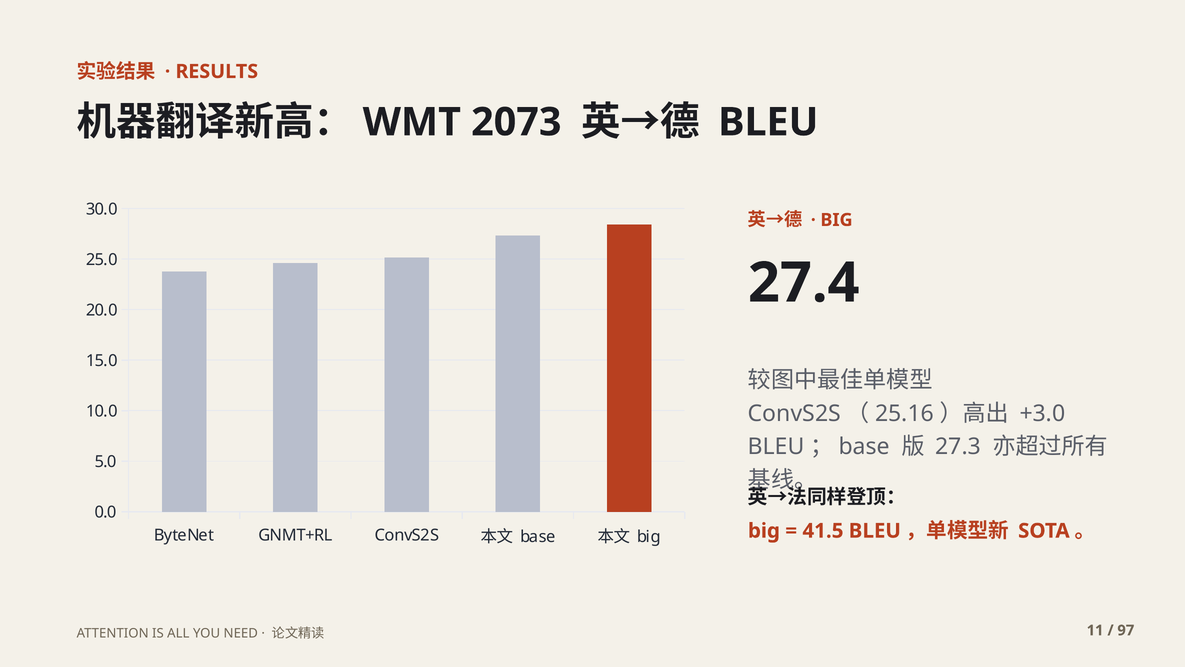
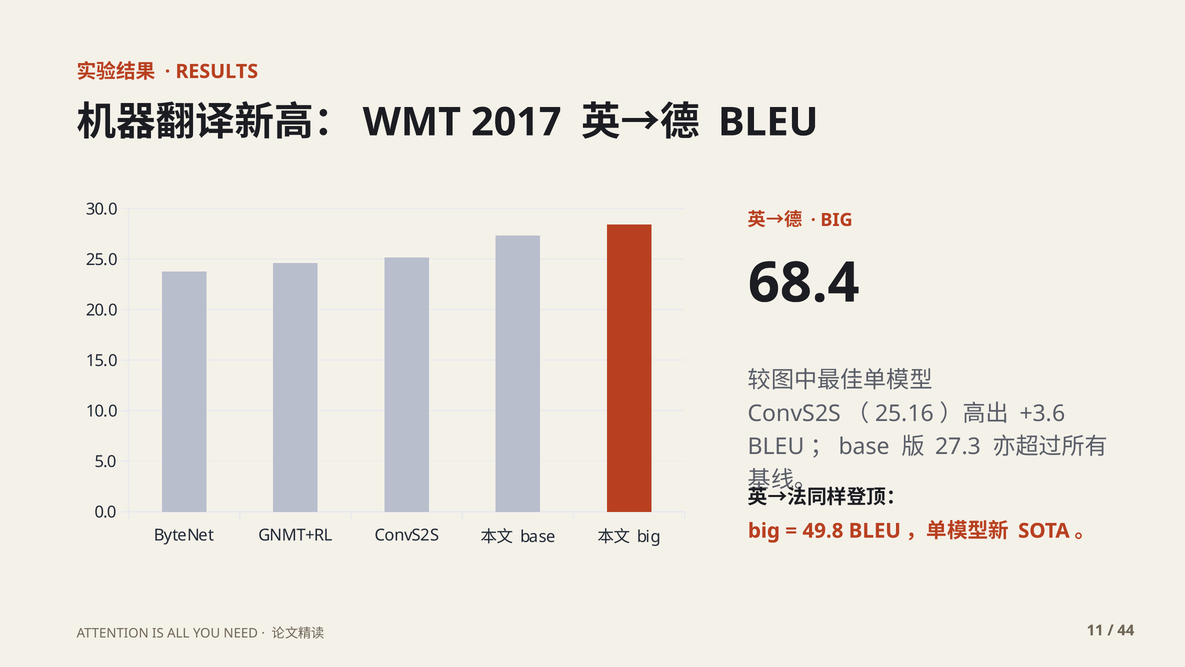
2073: 2073 -> 2017 (516, 122)
27.4: 27.4 -> 68.4 (804, 283)
+3.0: +3.0 -> +3.6 (1042, 413)
41.5: 41.5 -> 49.8 (823, 531)
97: 97 -> 44 (1126, 630)
